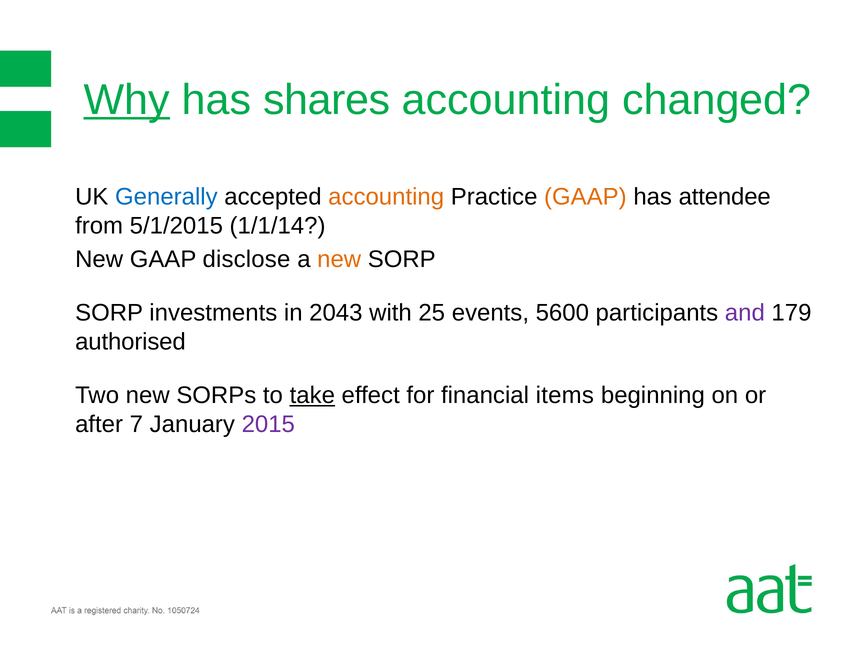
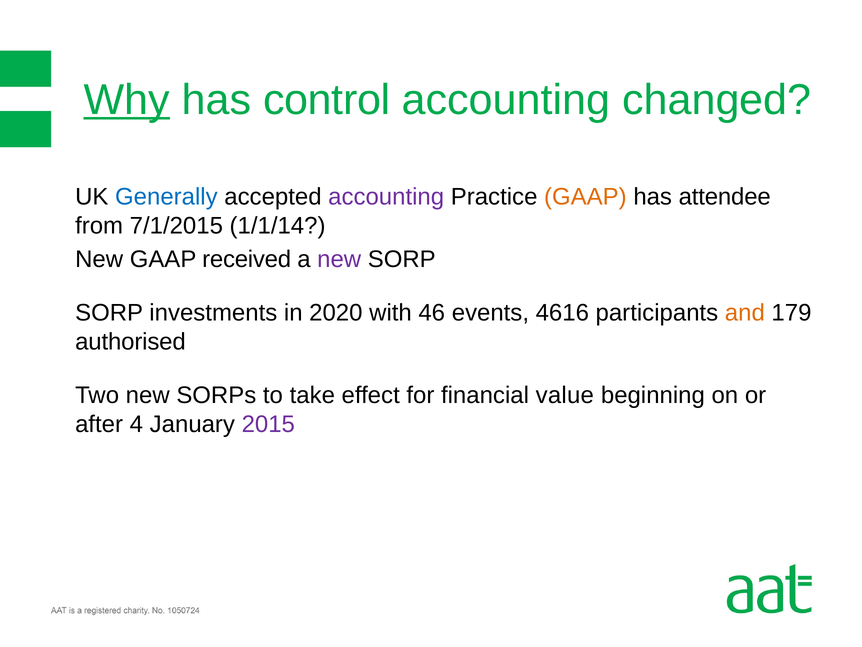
shares: shares -> control (327, 100)
accounting colour: orange -> purple (386, 197)
5/1/2015: 5/1/2015 -> 7/1/2015 (176, 226)
disclose: disclose -> received (247, 259)
new colour: orange -> purple (339, 259)
2043: 2043 -> 2020 (336, 313)
25: 25 -> 46 (432, 313)
5600: 5600 -> 4616 (562, 313)
and colour: purple -> orange (745, 313)
take underline: present -> none (312, 395)
items: items -> value (565, 395)
7: 7 -> 4 (136, 424)
